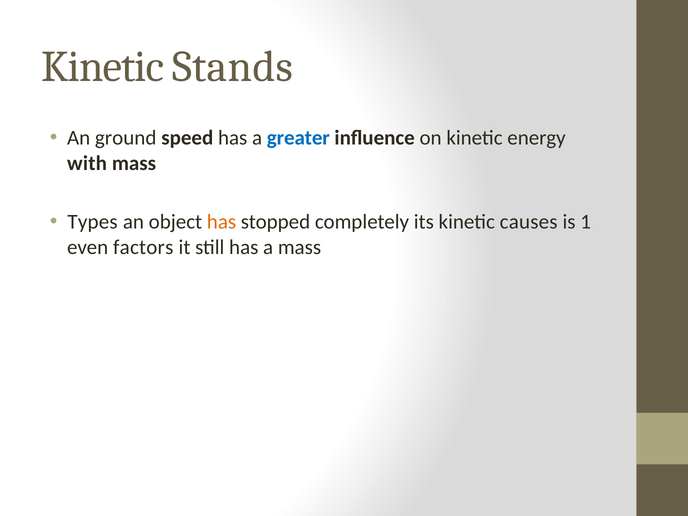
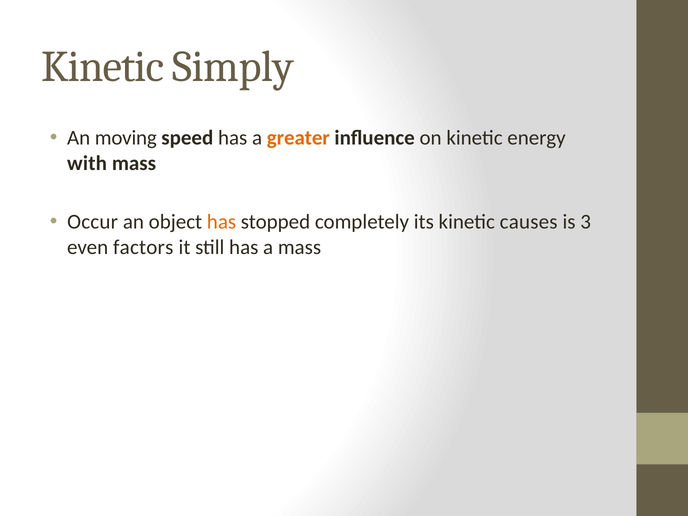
Stands: Stands -> Simply (233, 67)
ground: ground -> moving (126, 138)
greater colour: blue -> orange (298, 138)
Types: Types -> Occur (93, 222)
1: 1 -> 3 (586, 222)
